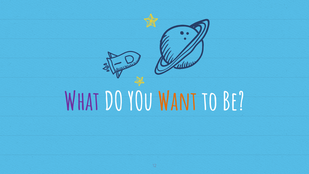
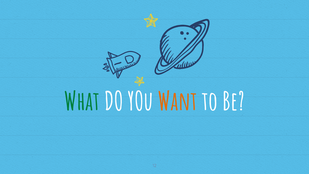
What colour: purple -> green (82, 102)
